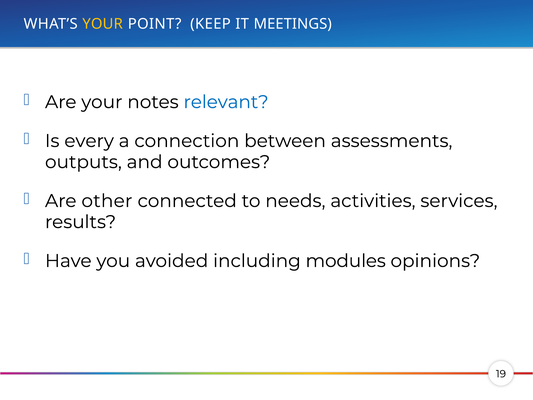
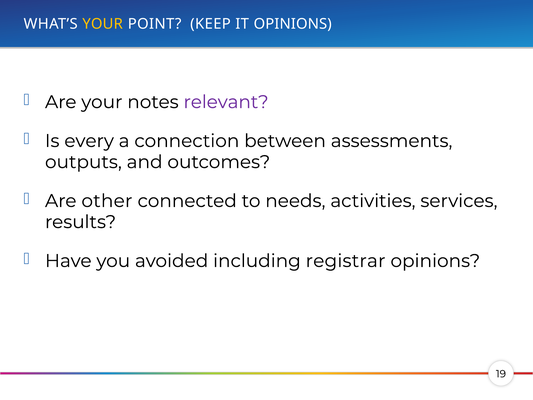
IT MEETINGS: MEETINGS -> OPINIONS (293, 24)
relevant colour: blue -> purple (226, 102)
modules: modules -> registrar (346, 261)
